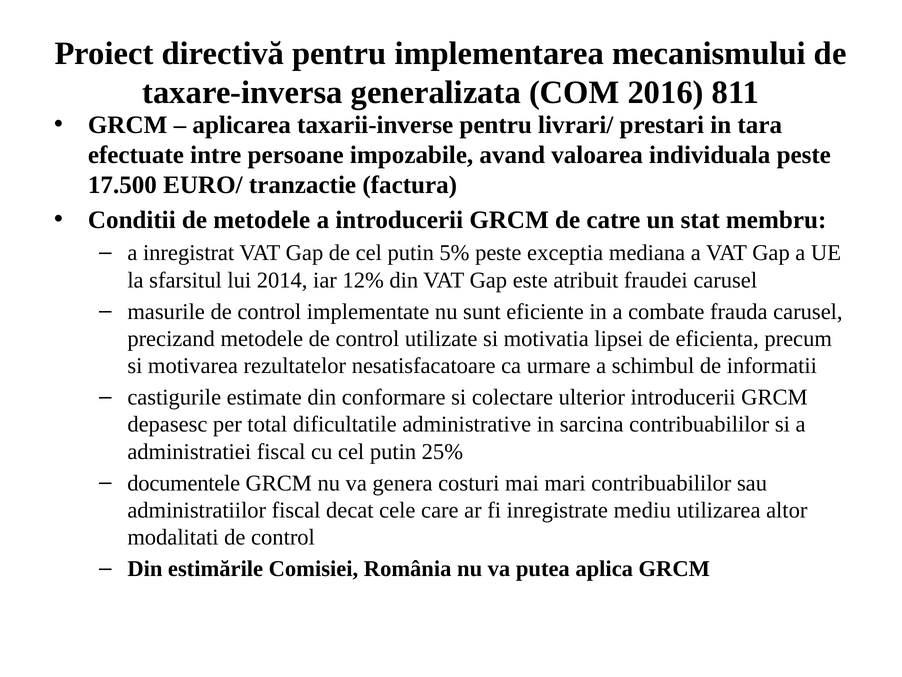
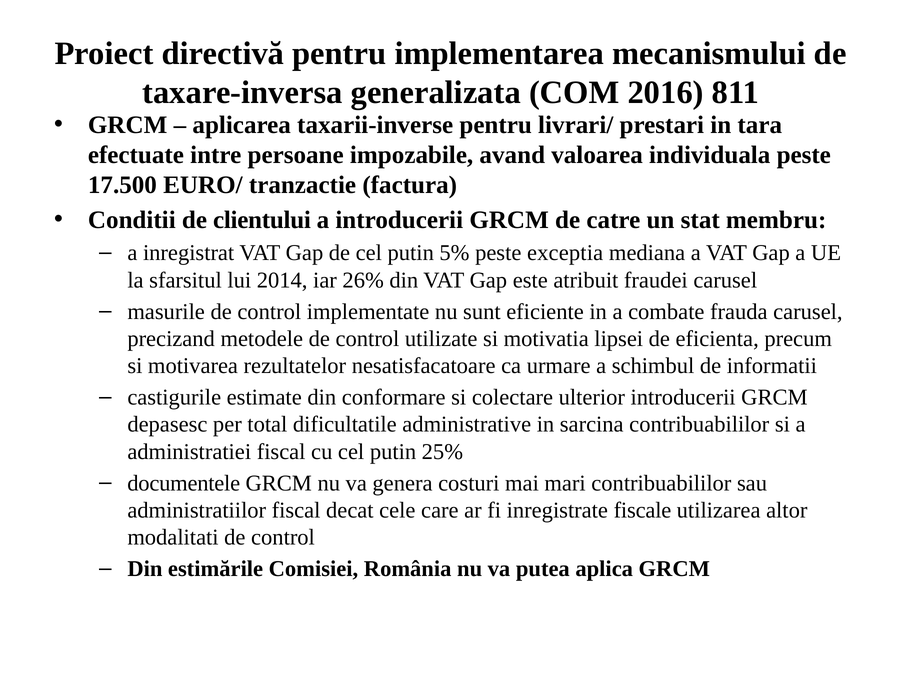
de metodele: metodele -> clientului (262, 220)
12%: 12% -> 26% (363, 280)
mediu: mediu -> fiscale (643, 510)
